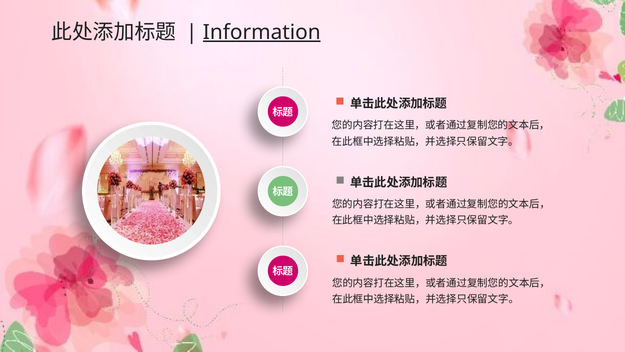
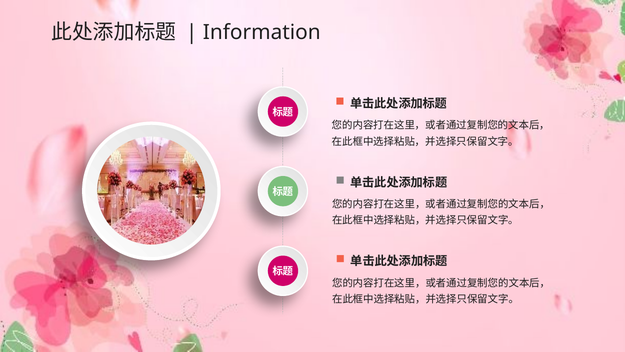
Information underline: present -> none (262, 32)
